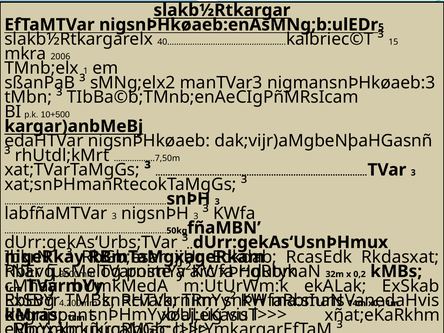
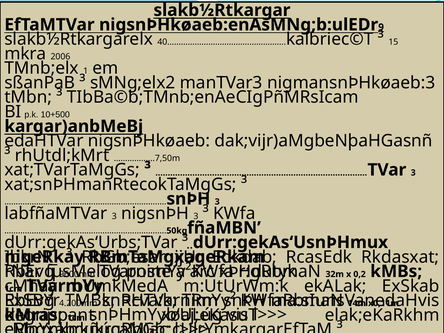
5: 5 -> 9 (381, 27)
xñat;eKaRkhm: xñat;eKaRkhm -> elak;eKaRkhm (382, 315)
